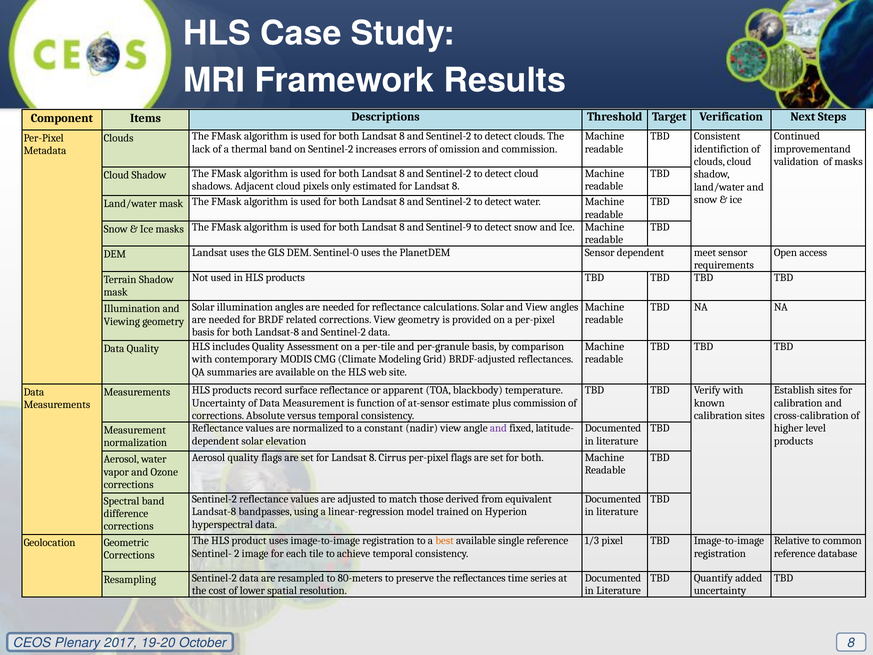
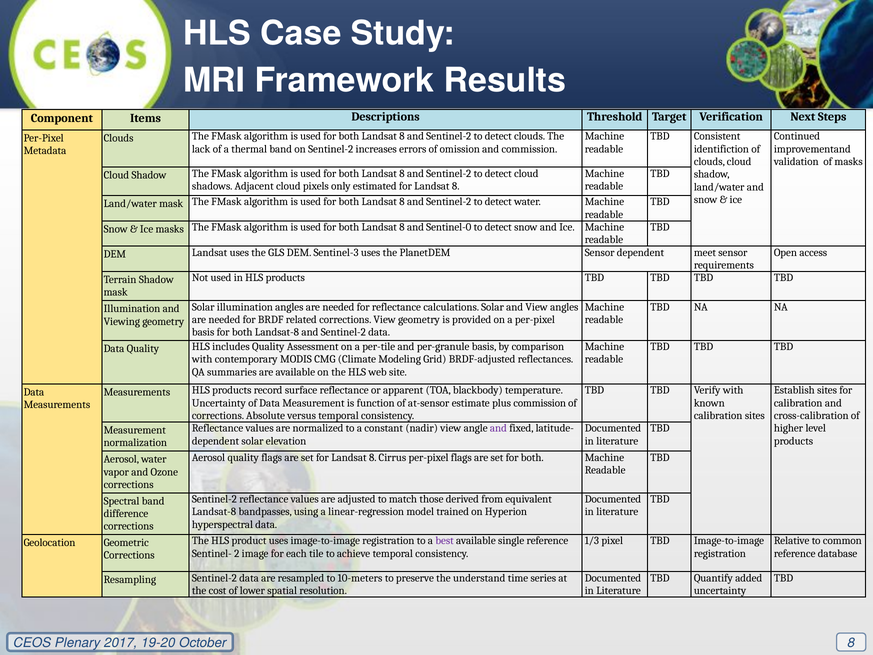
Sentinel-9: Sentinel-9 -> Sentinel-0 (449, 227)
Sentinel-0: Sentinel-0 -> Sentinel-3 (336, 252)
best colour: orange -> purple (445, 541)
80-meters: 80-meters -> 10-meters (360, 578)
the reflectances: reflectances -> understand (479, 578)
